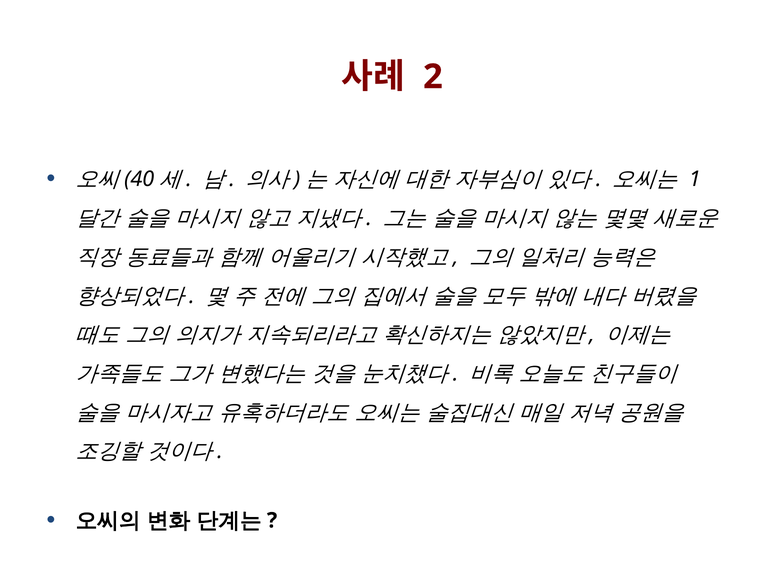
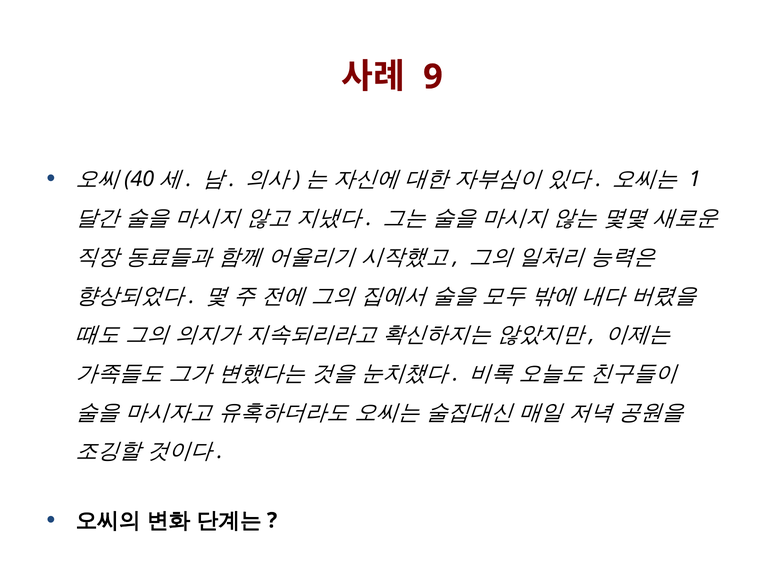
2: 2 -> 9 (433, 77)
